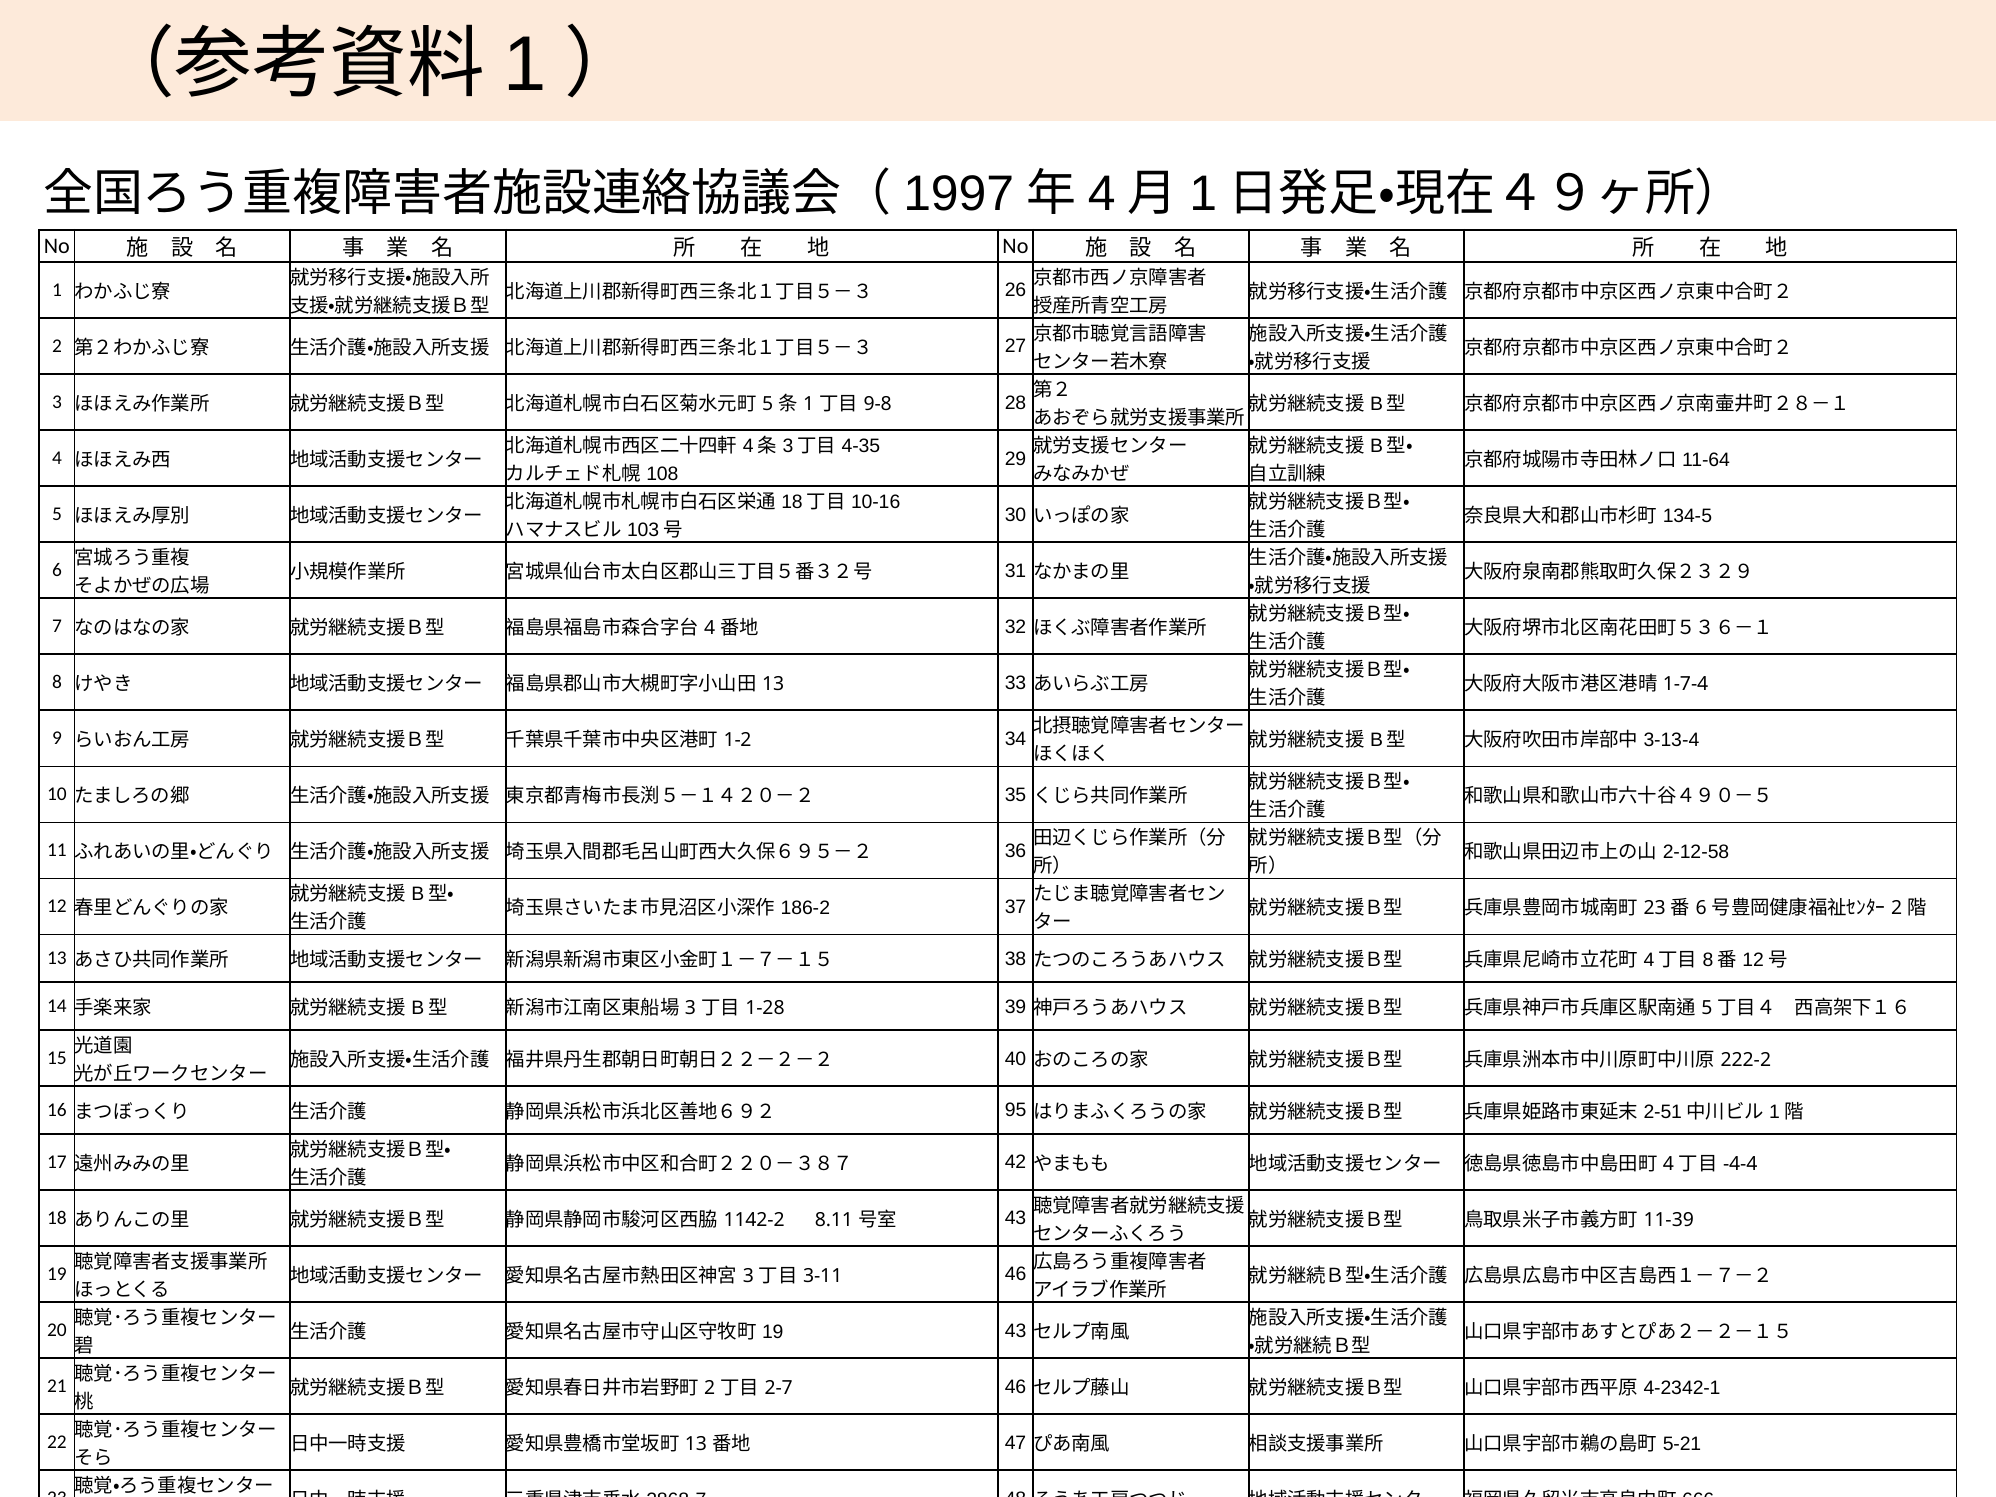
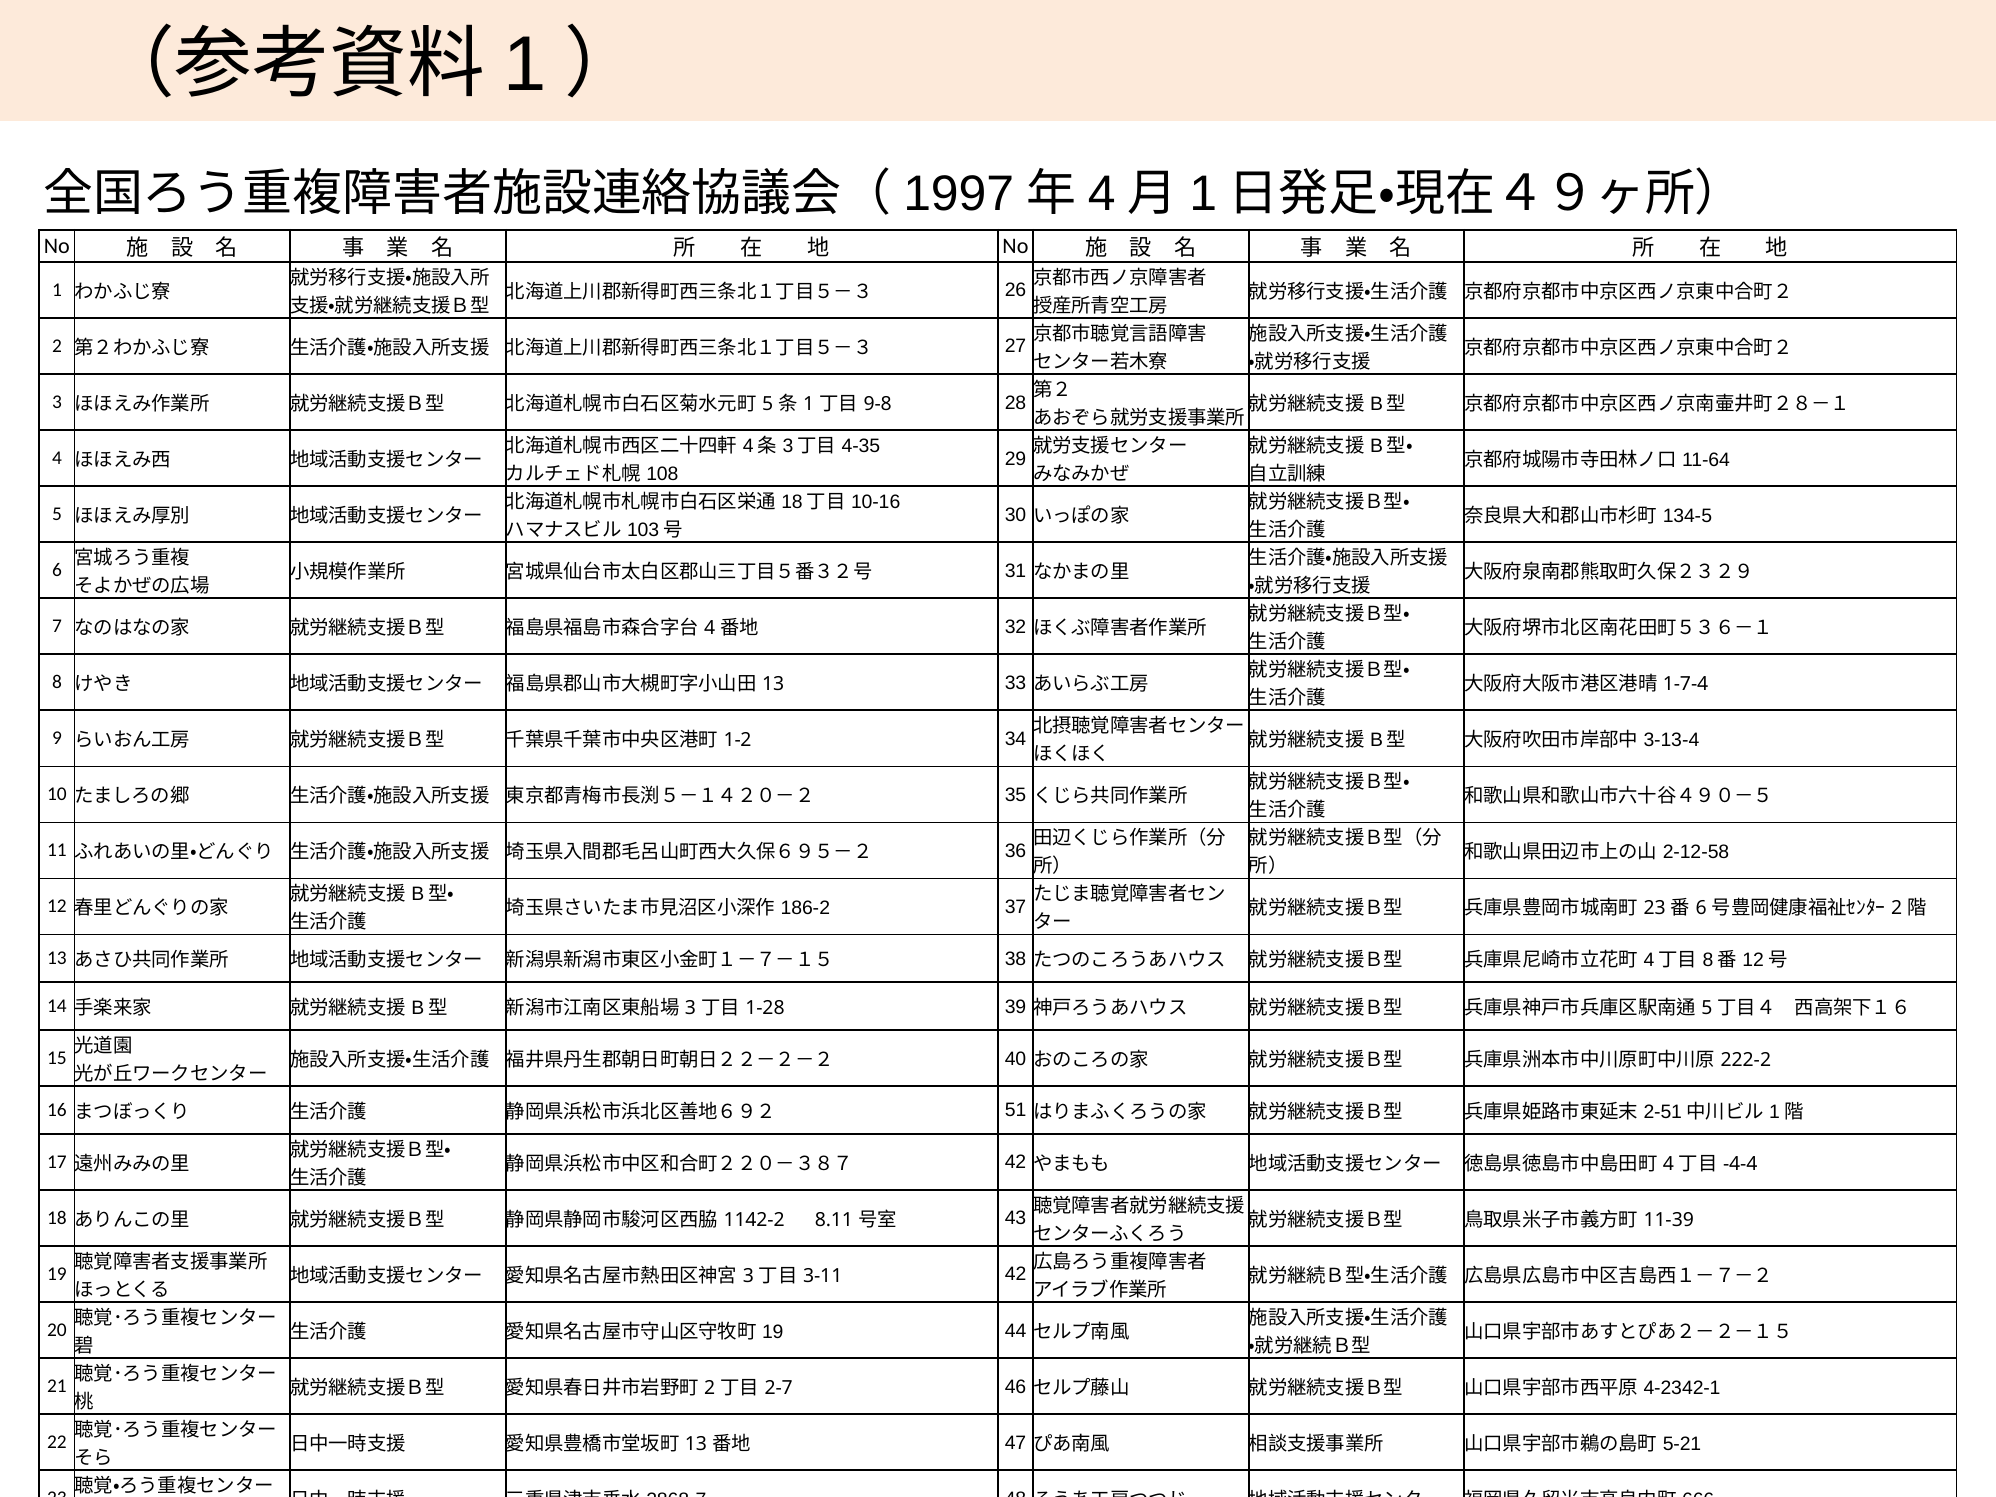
95: 95 -> 51 (1016, 1111)
46: 46 -> 42 (1016, 1275)
19 43: 43 -> 44 (1016, 1331)
